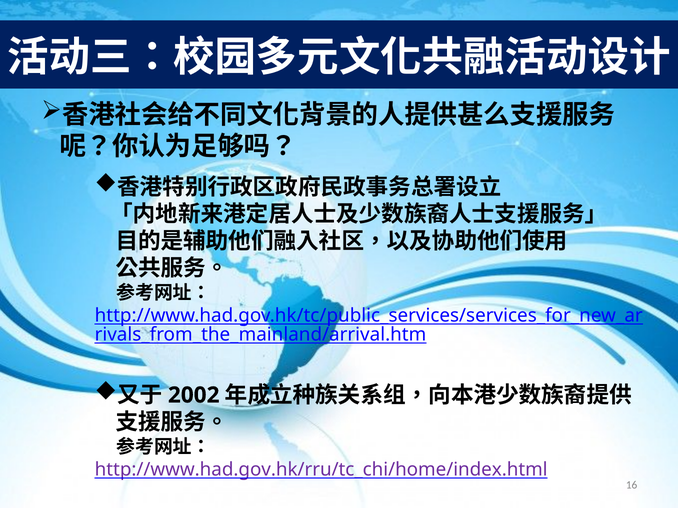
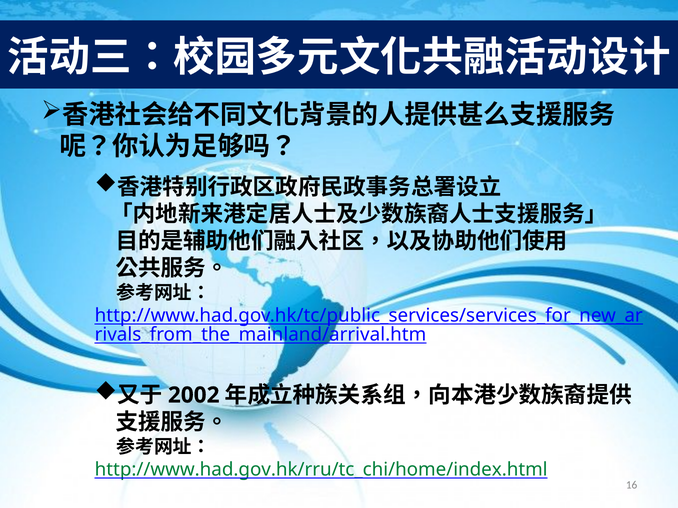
http://www.had.gov.hk/rru/tc_chi/home/index.html colour: purple -> green (321, 470)
